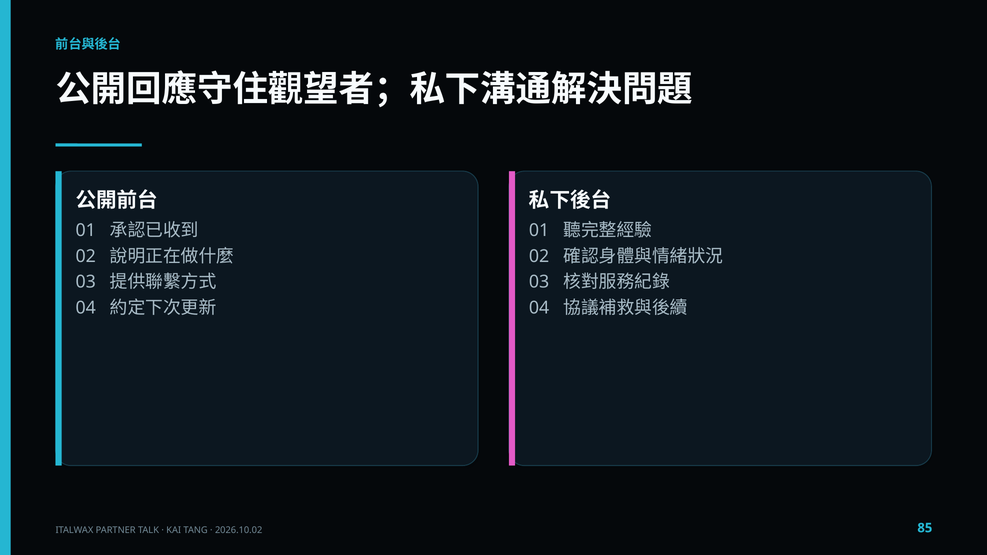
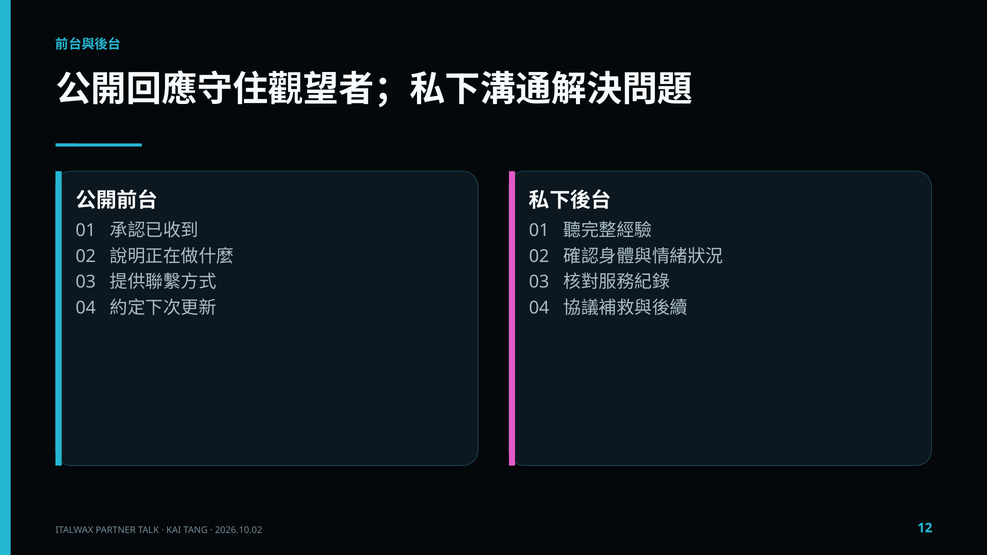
85: 85 -> 12 (925, 528)
